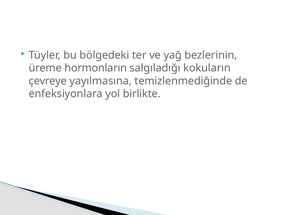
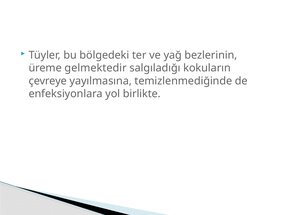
hormonların: hormonların -> gelmektedir (96, 68)
